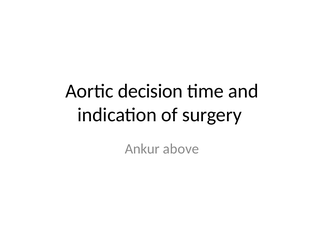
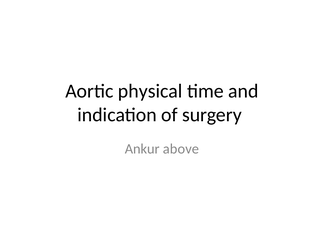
decision: decision -> physical (150, 91)
